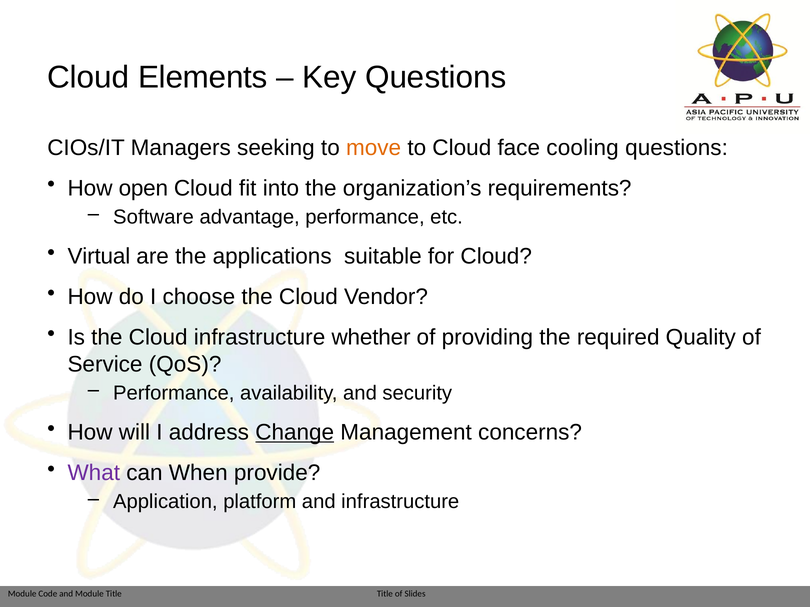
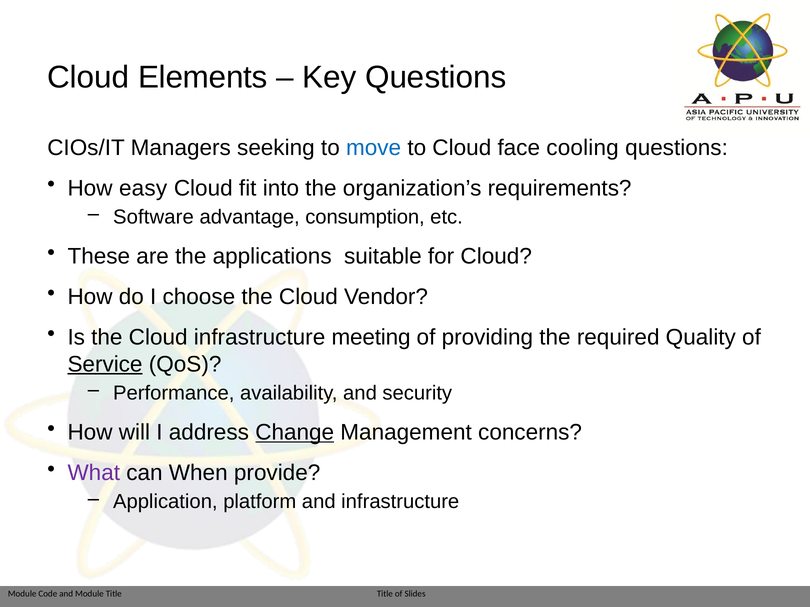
move colour: orange -> blue (374, 148)
open: open -> easy (143, 188)
advantage performance: performance -> consumption (365, 217)
Virtual: Virtual -> These (99, 257)
whether: whether -> meeting (371, 338)
Service underline: none -> present (105, 365)
